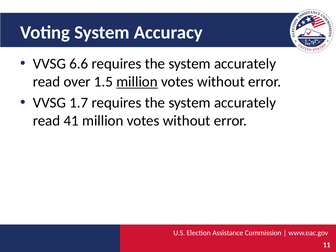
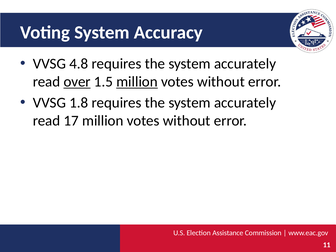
6.6: 6.6 -> 4.8 (79, 64)
over underline: none -> present (77, 82)
1.7: 1.7 -> 1.8 (79, 103)
41: 41 -> 17 (71, 121)
